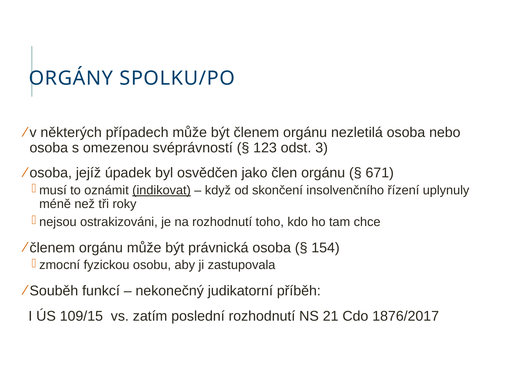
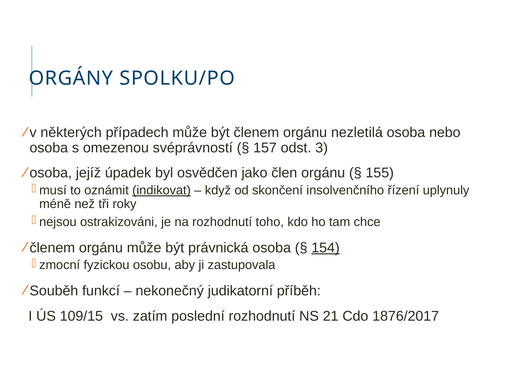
123: 123 -> 157 (265, 148)
671: 671 -> 155 (380, 173)
154 underline: none -> present (325, 248)
